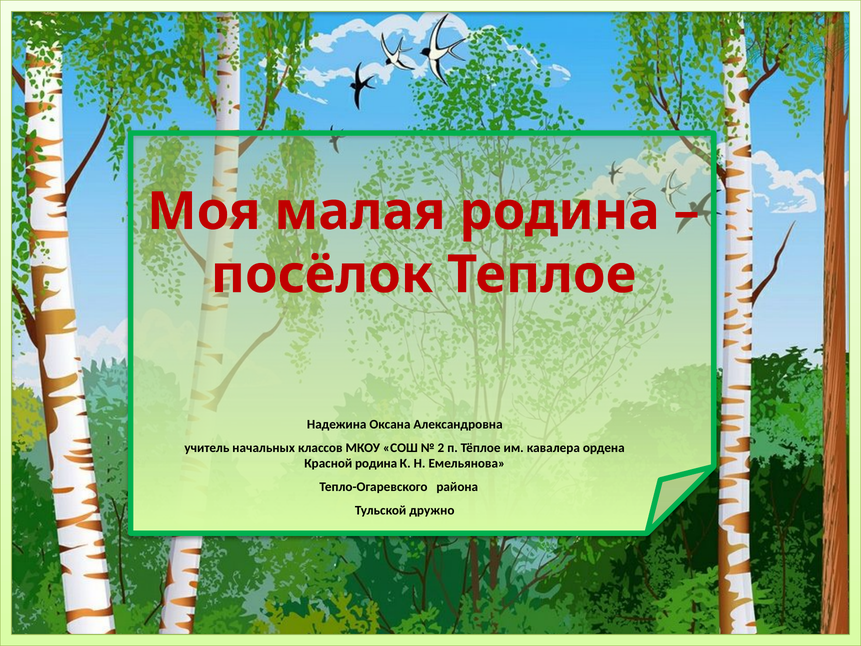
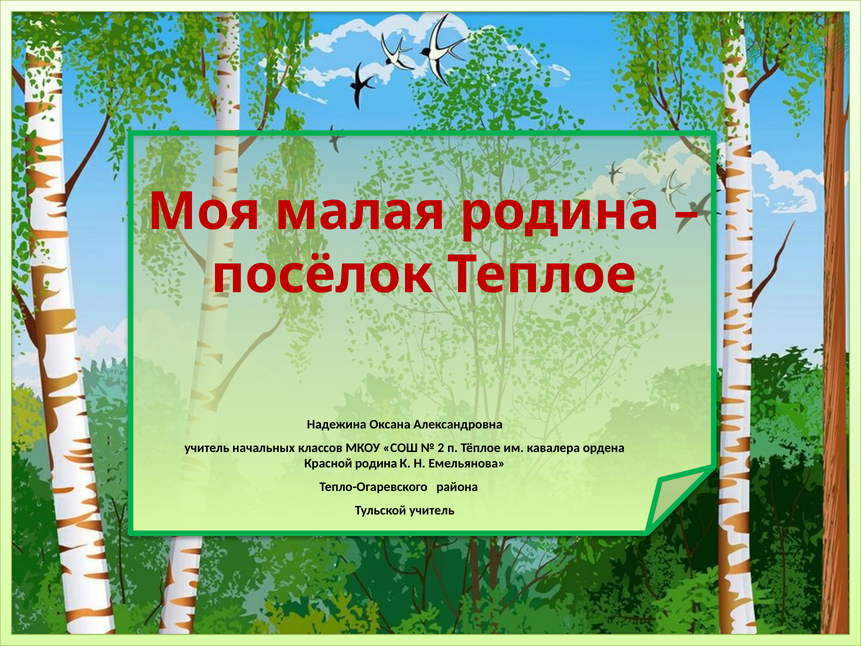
Тульской дружно: дружно -> учитель (432, 510)
